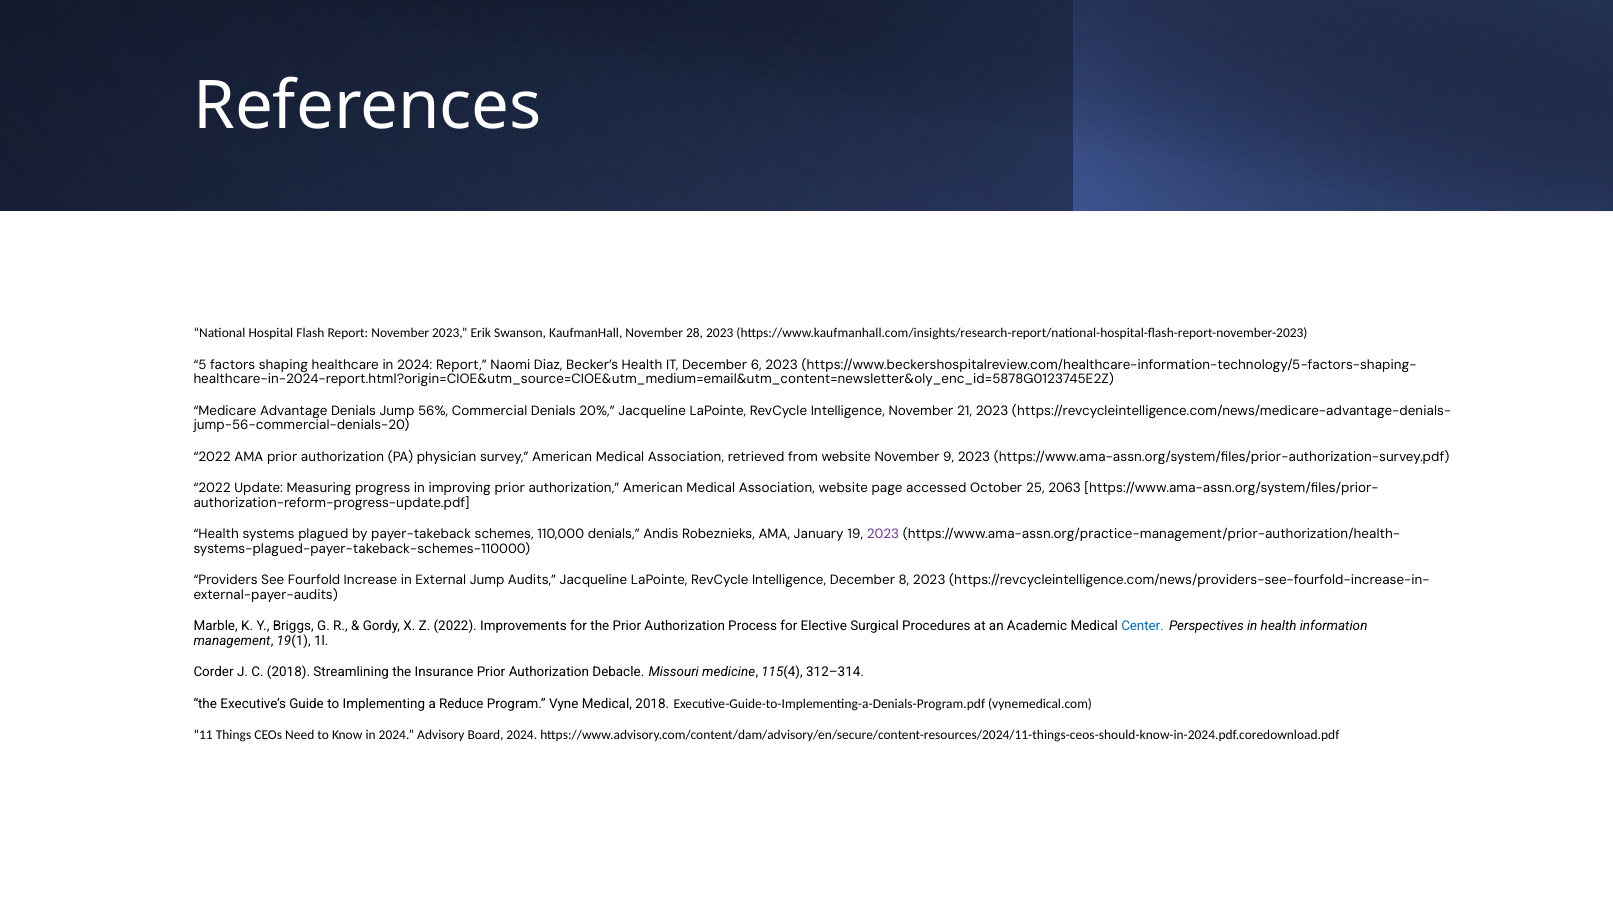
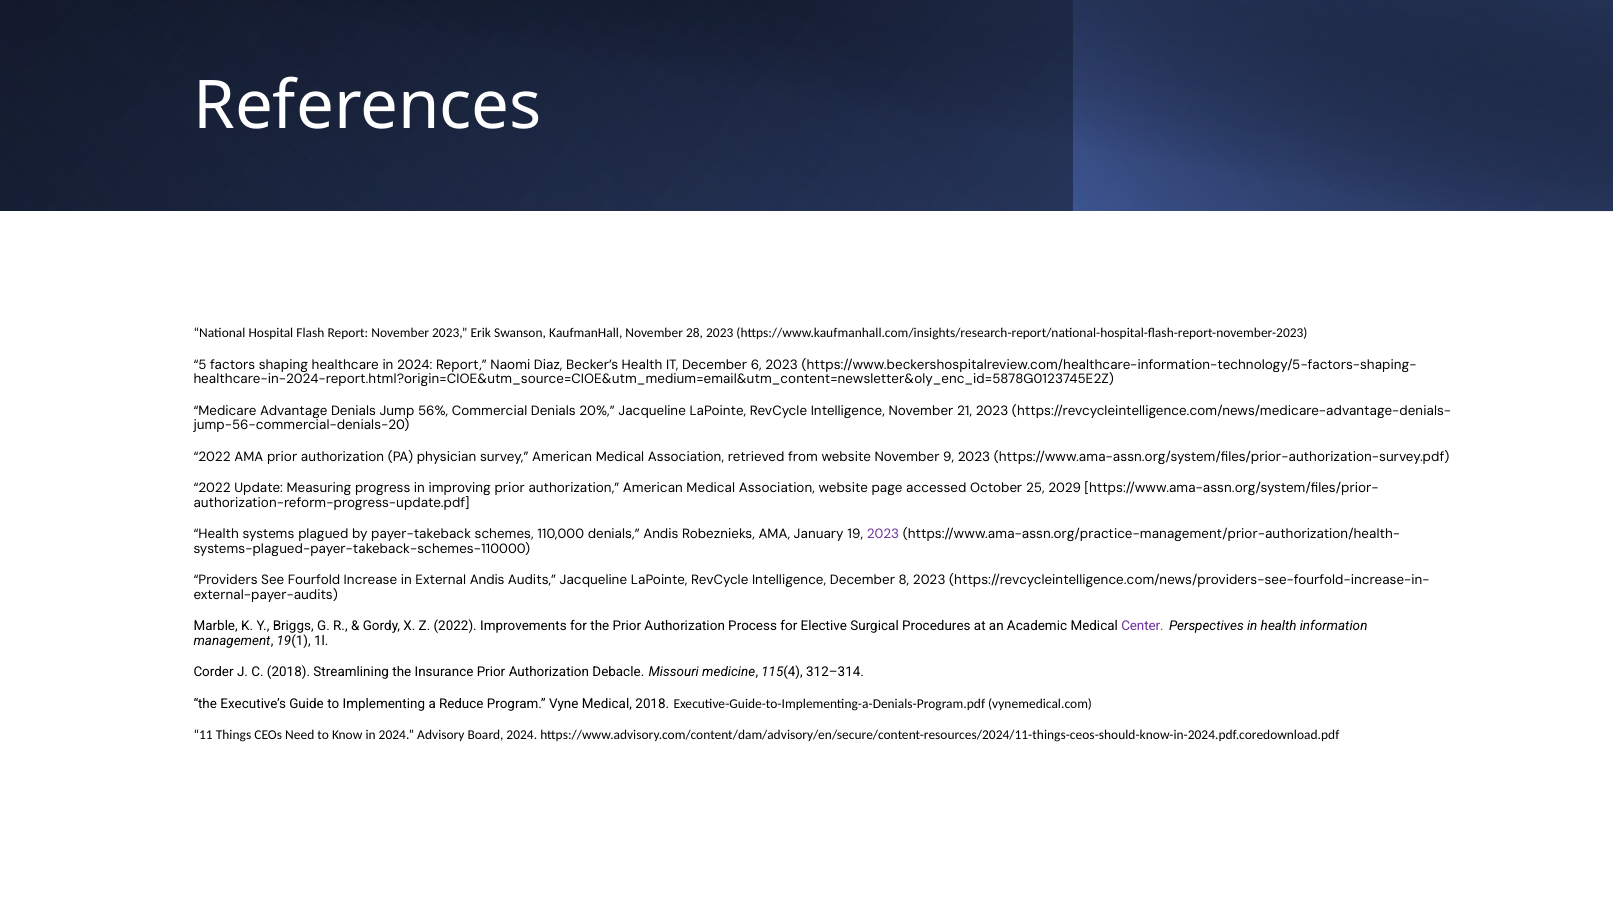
2063: 2063 -> 2029 (1065, 489)
External Jump: Jump -> Andis (487, 581)
Center colour: blue -> purple (1142, 627)
